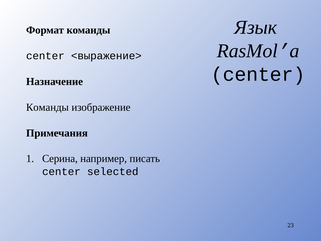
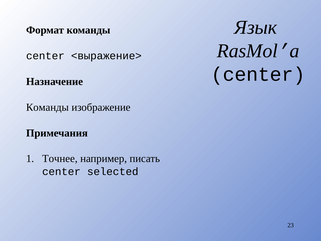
Серина: Серина -> Точнее (60, 159)
